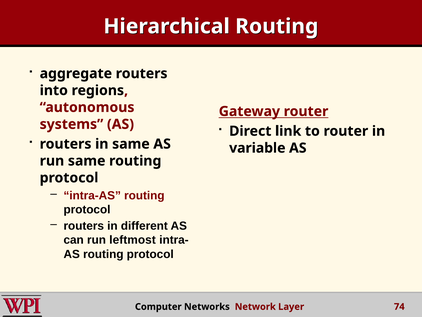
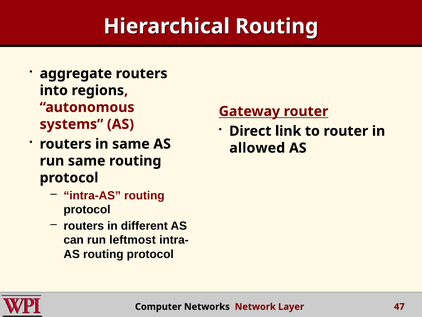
variable: variable -> allowed (257, 148)
74: 74 -> 47 (399, 306)
